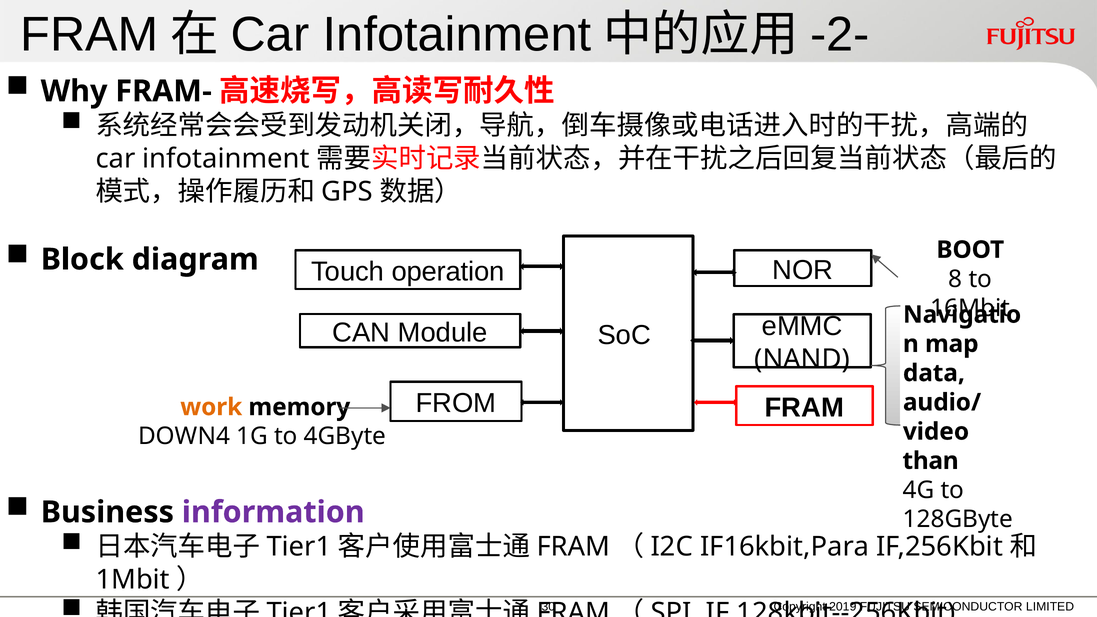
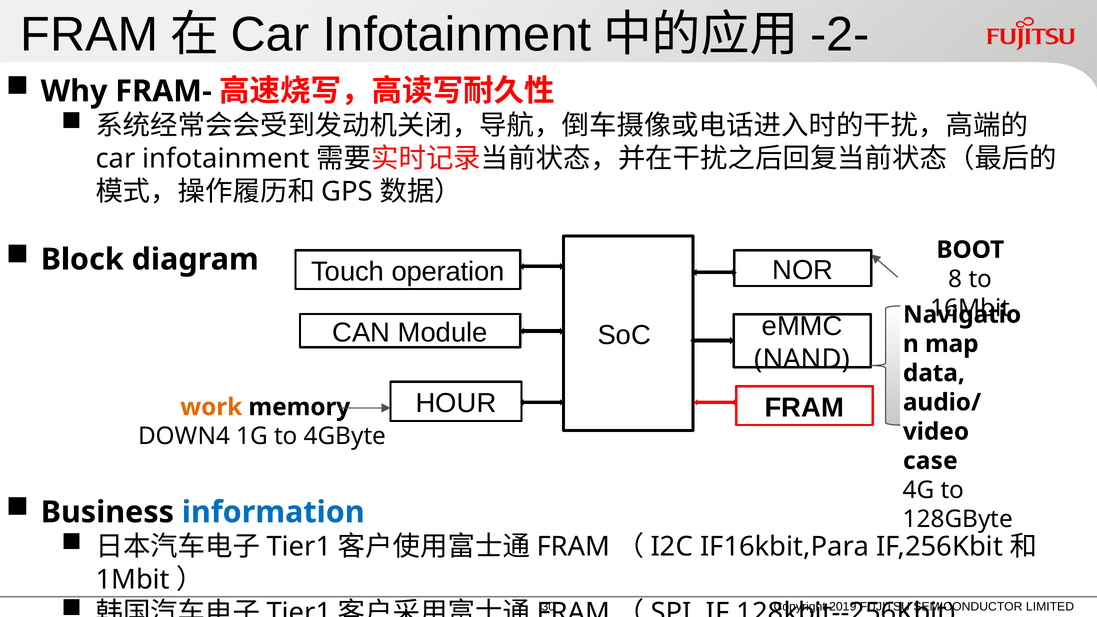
FROM: FROM -> HOUR (456, 403)
than: than -> case (930, 461)
information colour: purple -> blue (273, 512)
